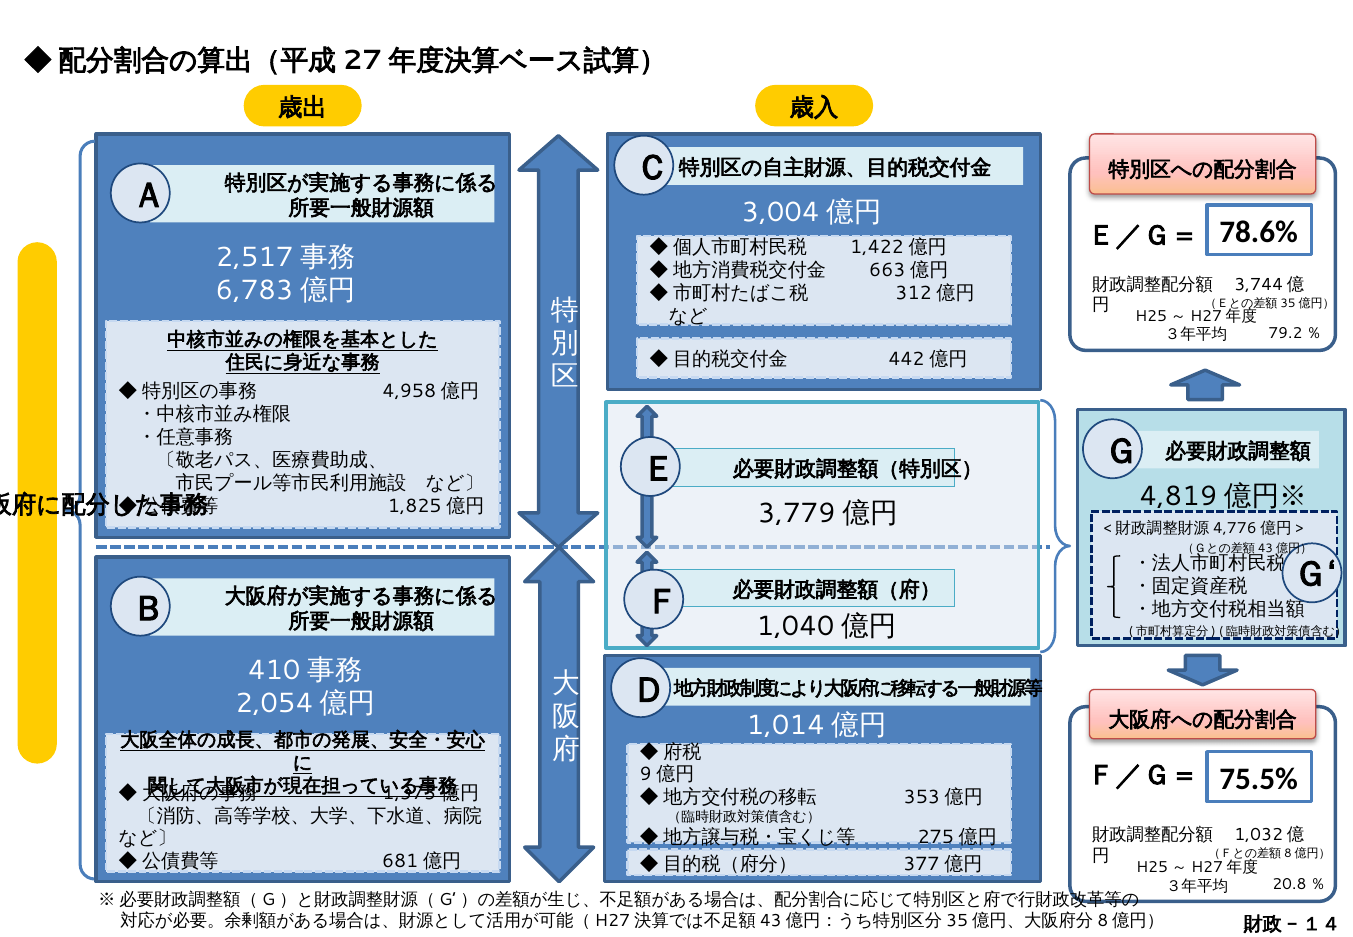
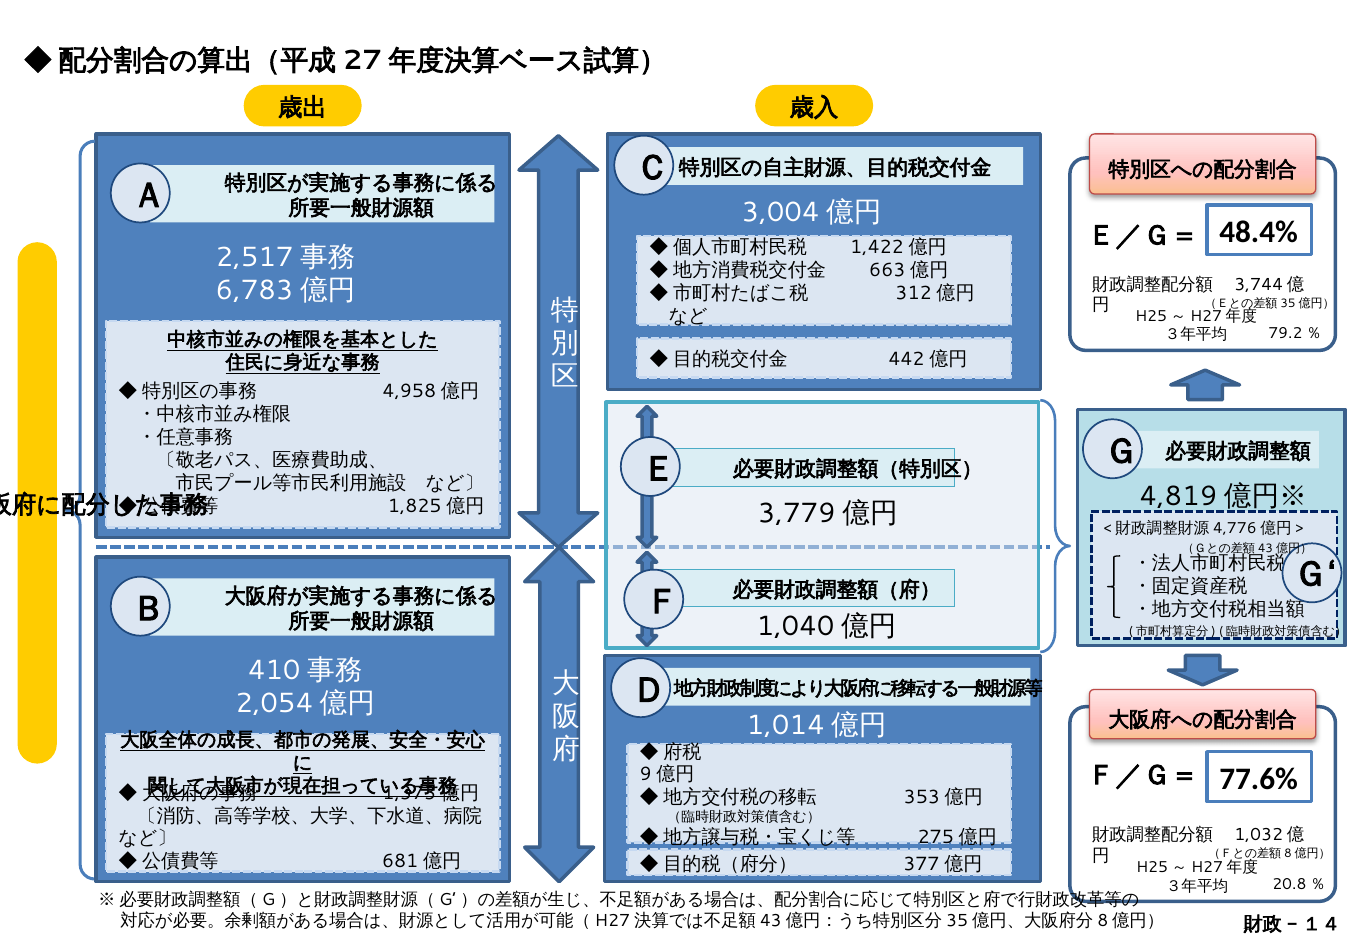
78.6%: 78.6% -> 48.4% (1259, 232)
75.5%: 75.5% -> 77.6% (1259, 779)
